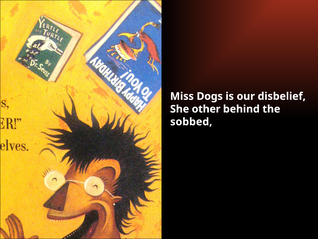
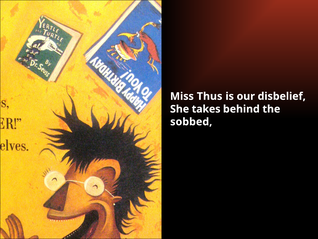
Dogs: Dogs -> Thus (210, 96)
other: other -> takes (206, 109)
